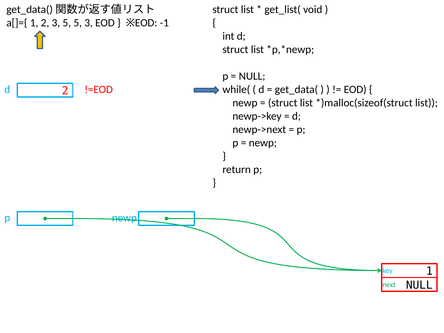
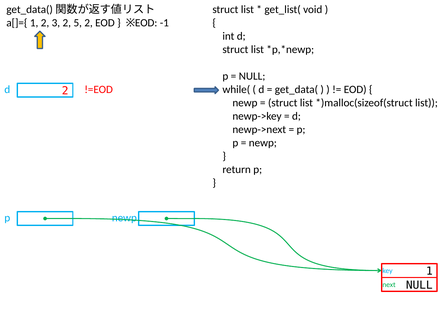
3 5: 5 -> 2 (67, 23)
5 3: 3 -> 2 (89, 23)
